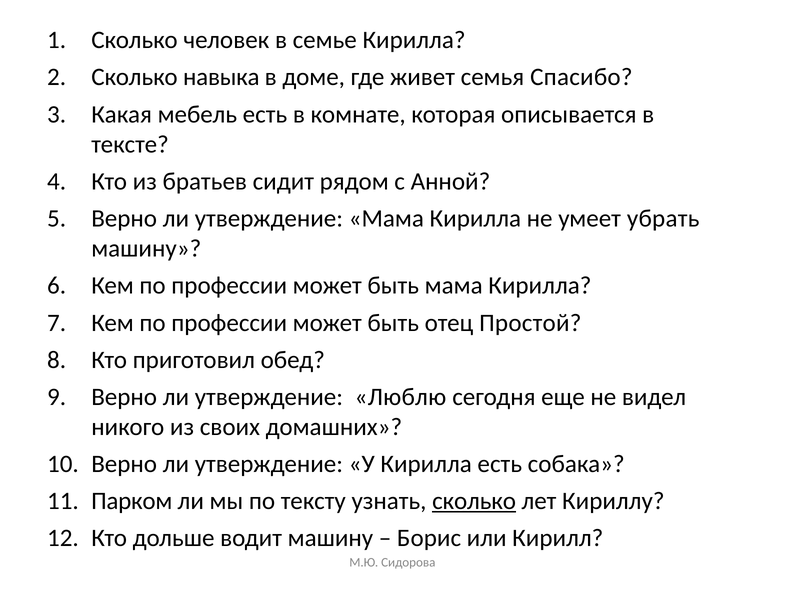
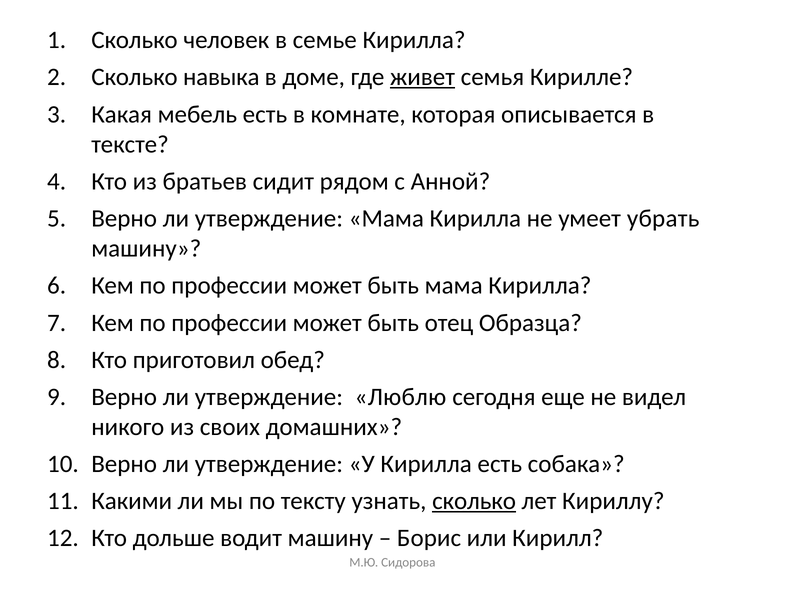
живет underline: none -> present (423, 77)
Спасибо: Спасибо -> Кирилле (581, 77)
Простой: Простой -> Образца (530, 323)
Парком: Парком -> Какими (132, 501)
